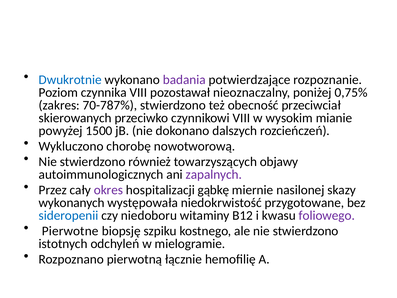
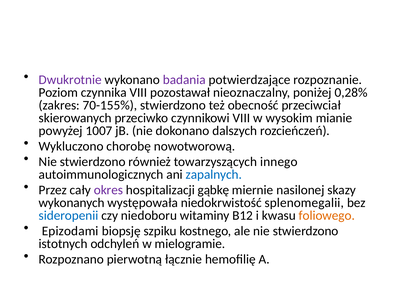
Dwukrotnie colour: blue -> purple (70, 80)
0,75%: 0,75% -> 0,28% (351, 93)
70-787%: 70-787% -> 70-155% (110, 105)
1500: 1500 -> 1007 (99, 131)
objawy: objawy -> innego (279, 162)
zapalnych colour: purple -> blue (214, 174)
przygotowane: przygotowane -> splenomegalii (304, 203)
foliowego colour: purple -> orange (327, 215)
Pierwotne: Pierwotne -> Epizodami (70, 231)
